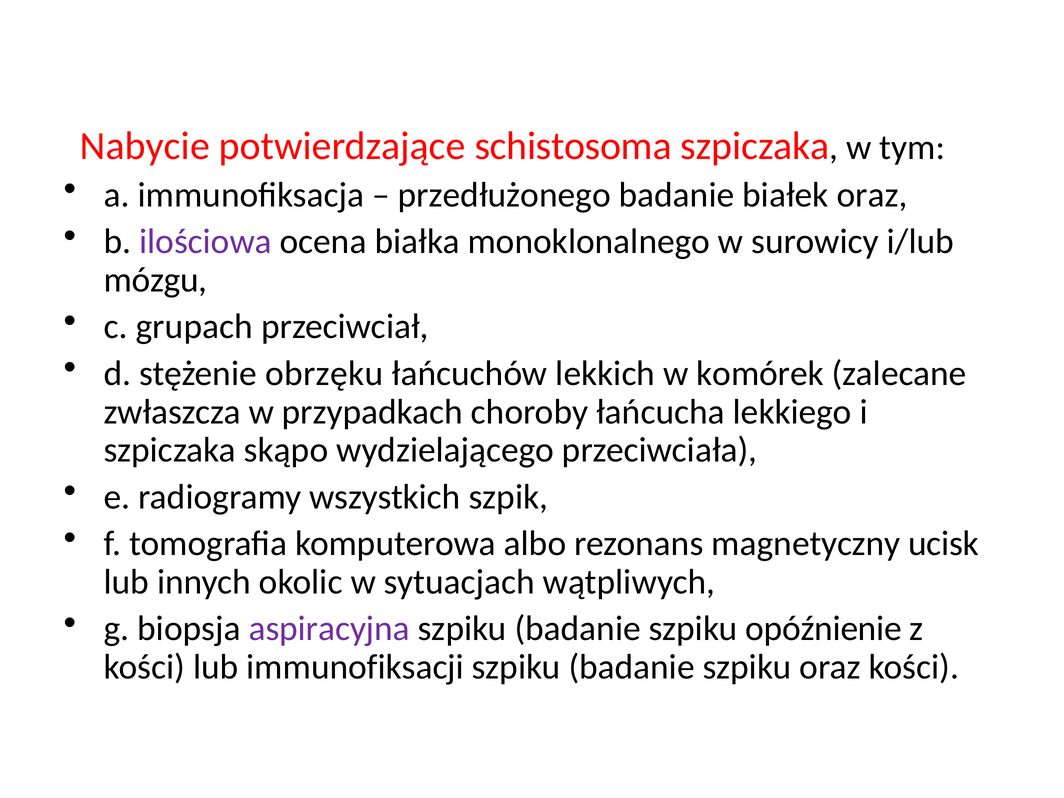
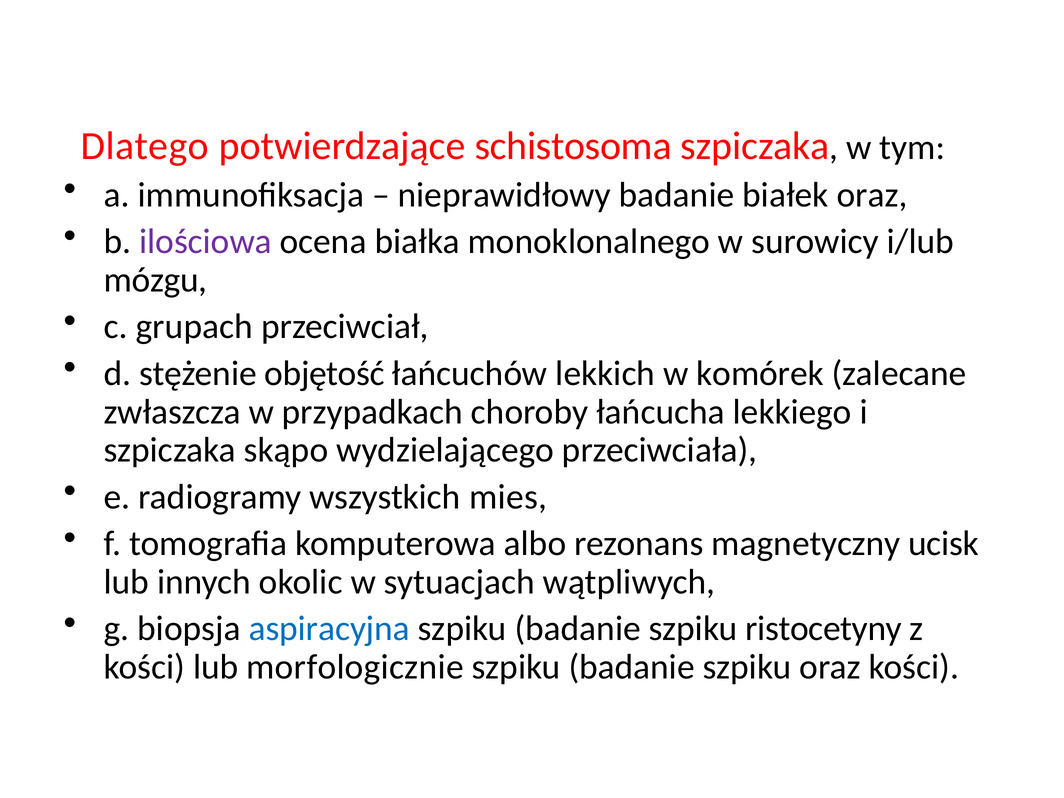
Nabycie: Nabycie -> Dlatego (145, 146)
przedłużonego: przedłużonego -> nieprawidłowy (504, 195)
obrzęku: obrzęku -> objętość (325, 374)
szpik: szpik -> mies (508, 497)
aspiracyjna colour: purple -> blue (329, 629)
opóźnienie: opóźnienie -> ristocetyny (824, 629)
immunofiksacji: immunofiksacji -> morfologicznie (355, 667)
